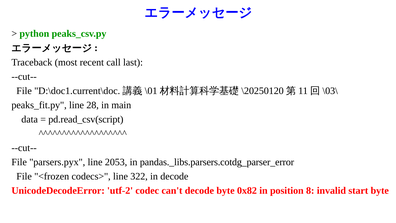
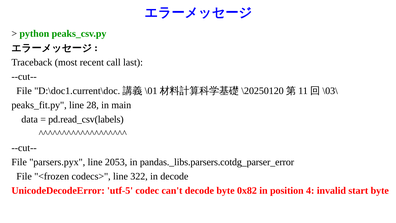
pd.read_csv(script: pd.read_csv(script -> pd.read_csv(labels (86, 119)
utf-2: utf-2 -> utf-5 (120, 190)
8: 8 -> 4 (310, 190)
